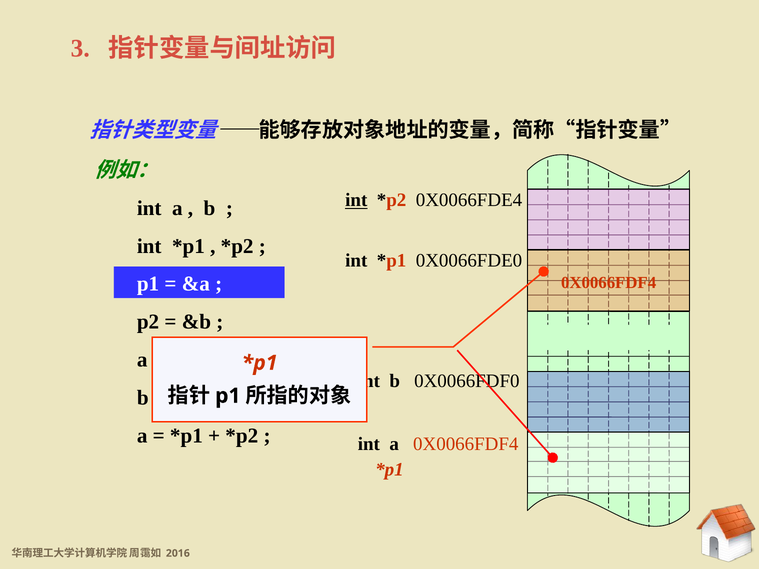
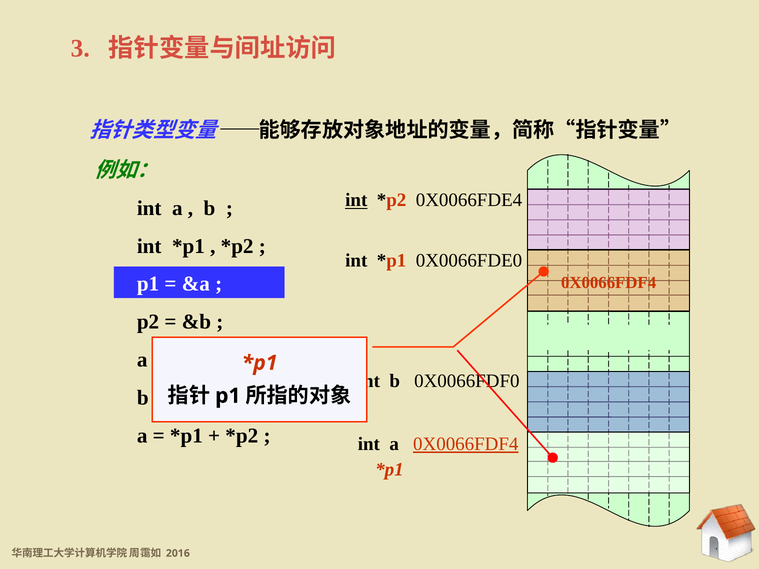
0X0066FDF4 underline: none -> present (466, 444)
